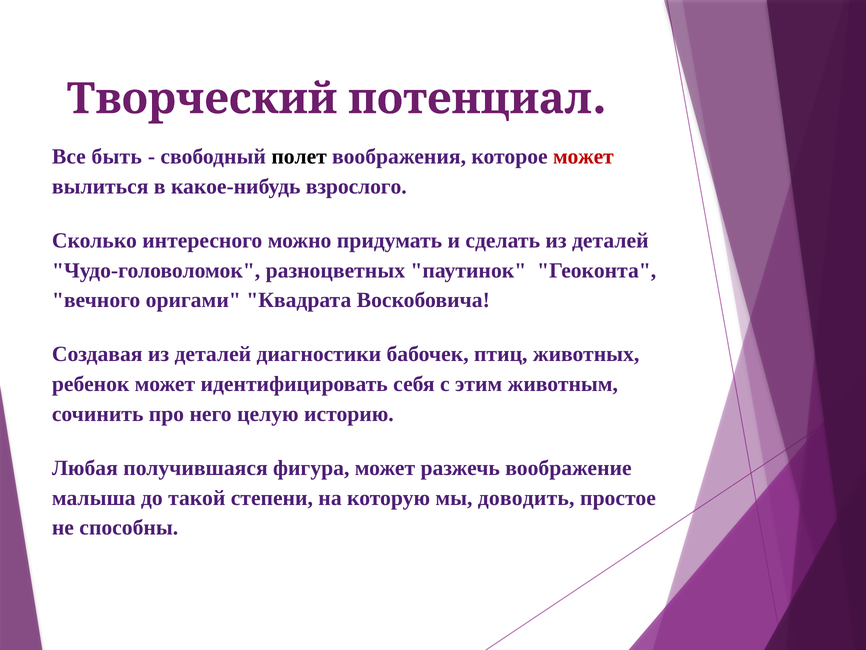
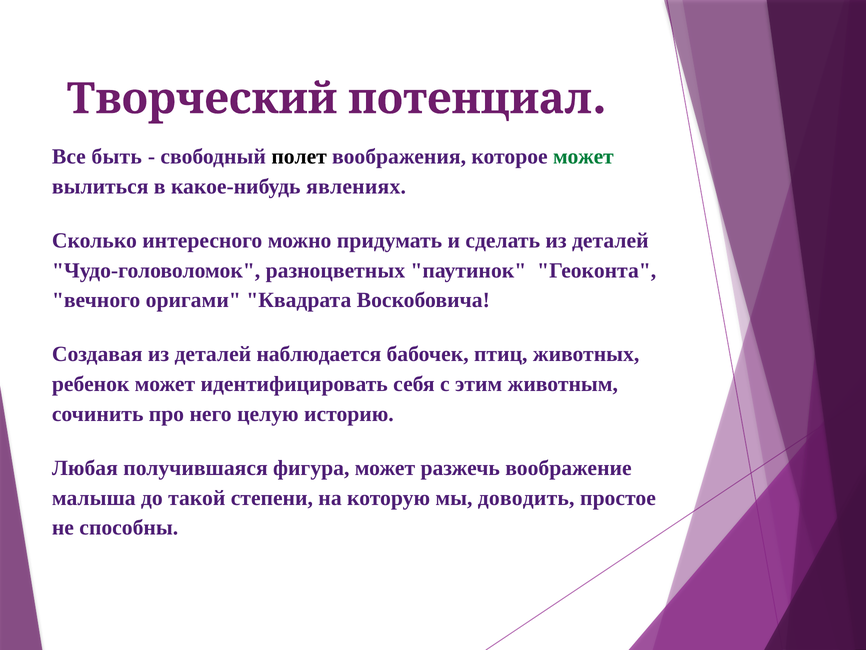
может colour: red -> green (583, 157)
взрослого: взрослого -> явлениях (356, 186)
диагностики: диагностики -> наблюдается (319, 354)
